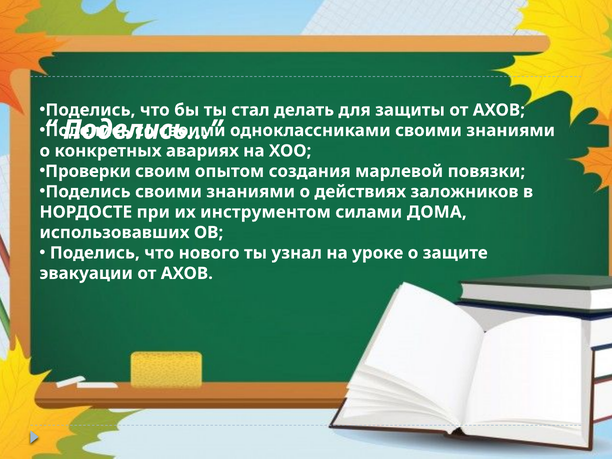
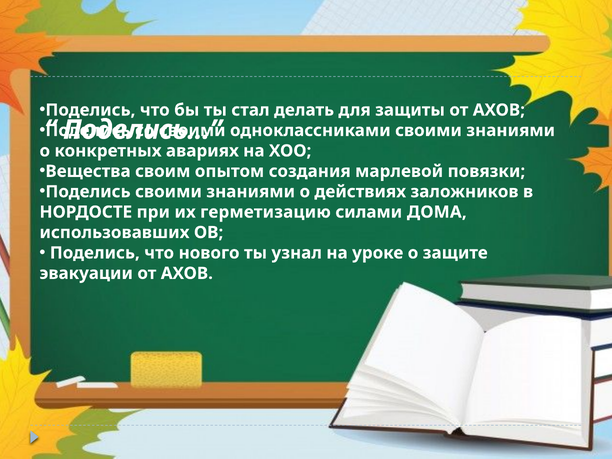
Проверки: Проверки -> Вещества (88, 171)
инструментом: инструментом -> герметизацию (265, 212)
